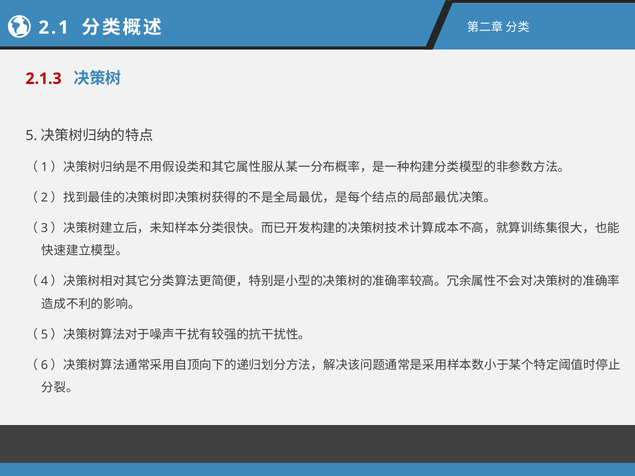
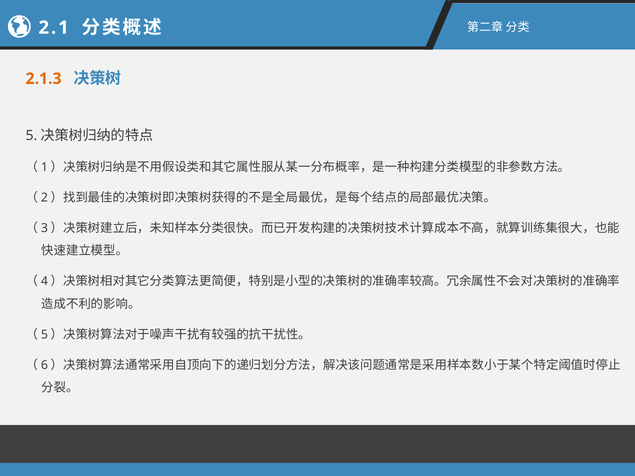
2.1.3 colour: red -> orange (44, 79)
